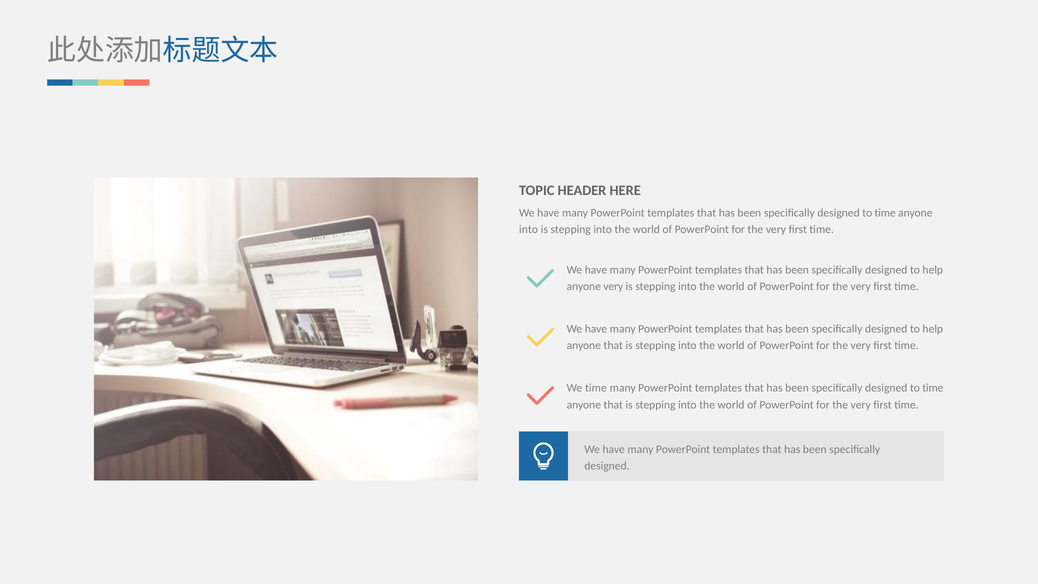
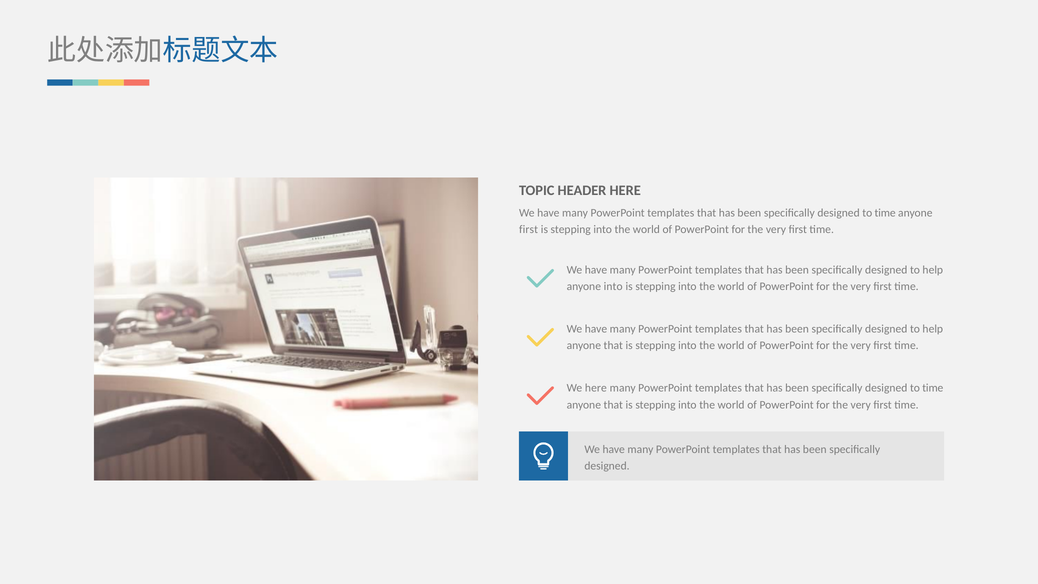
into: into -> first (529, 230)
anyone very: very -> into (613, 287)
We time: time -> here (596, 388)
